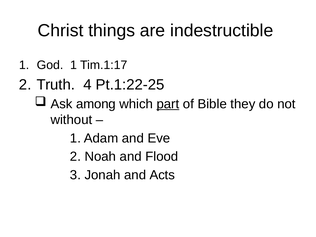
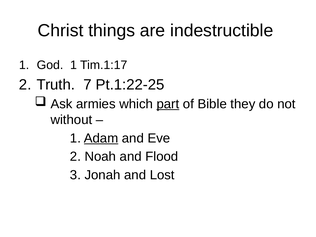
4: 4 -> 7 (87, 85)
among: among -> armies (96, 104)
Adam underline: none -> present (101, 138)
Acts: Acts -> Lost (162, 175)
